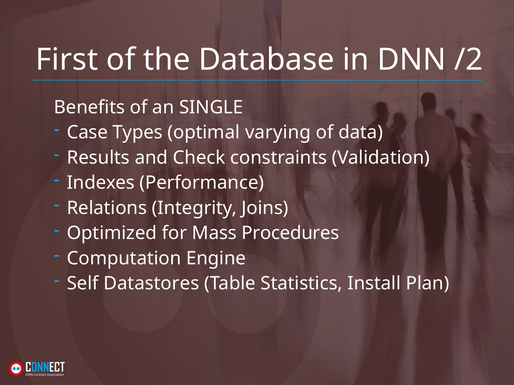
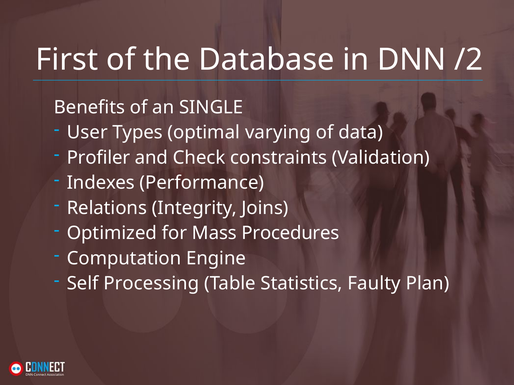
Case: Case -> User (87, 133)
Results: Results -> Profiler (98, 158)
Datastores: Datastores -> Processing (151, 284)
Install: Install -> Faulty (374, 284)
